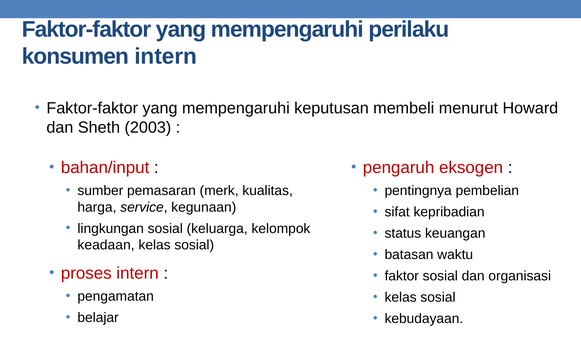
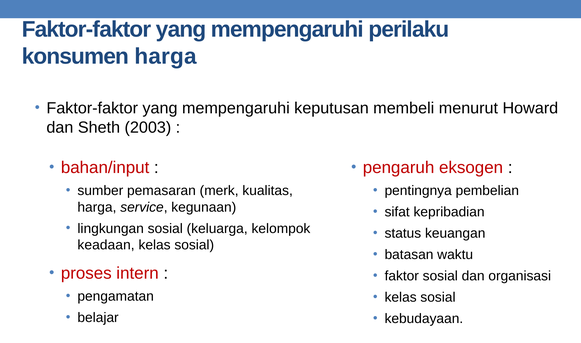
konsumen intern: intern -> harga (166, 57)
